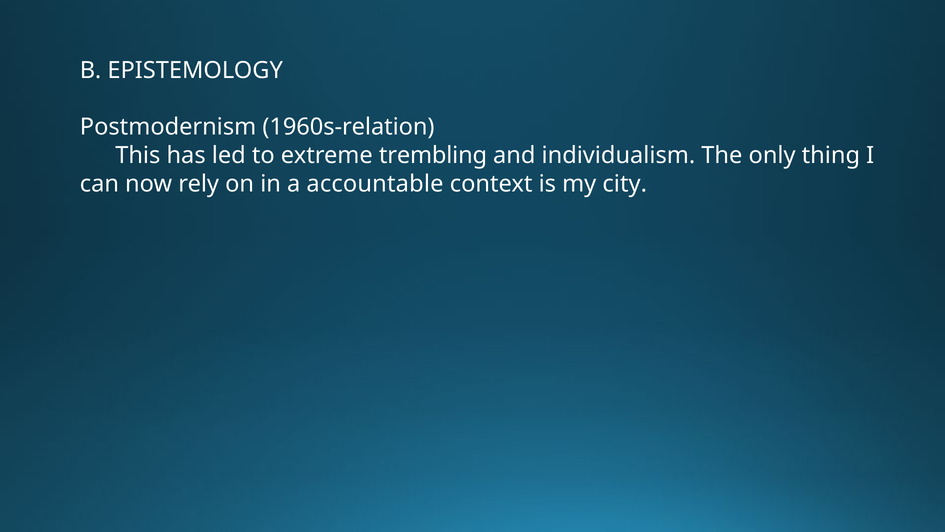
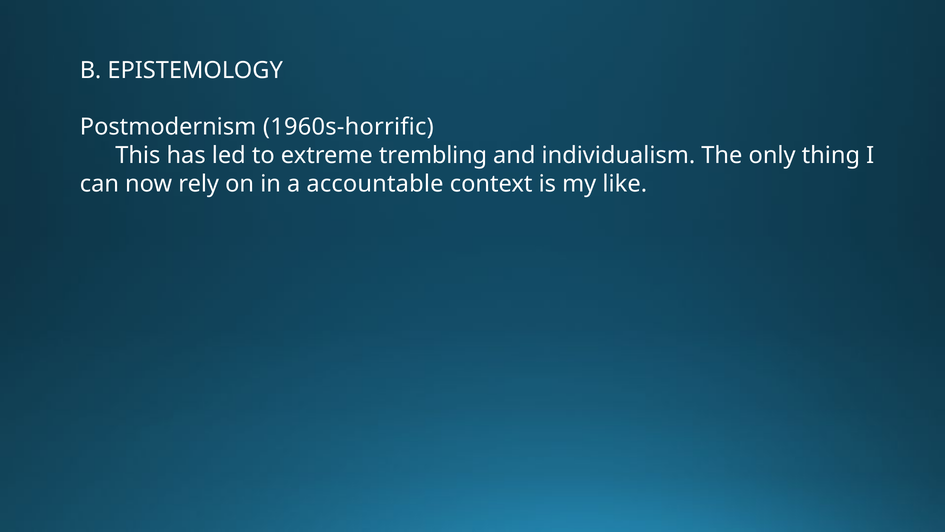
1960s-relation: 1960s-relation -> 1960s-horrific (348, 127)
city: city -> like (625, 184)
